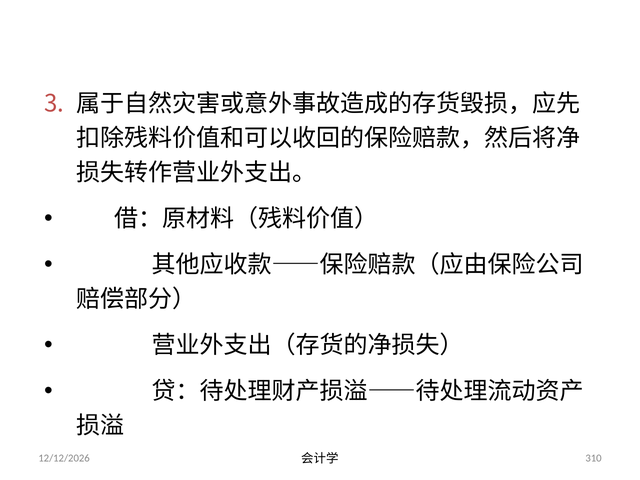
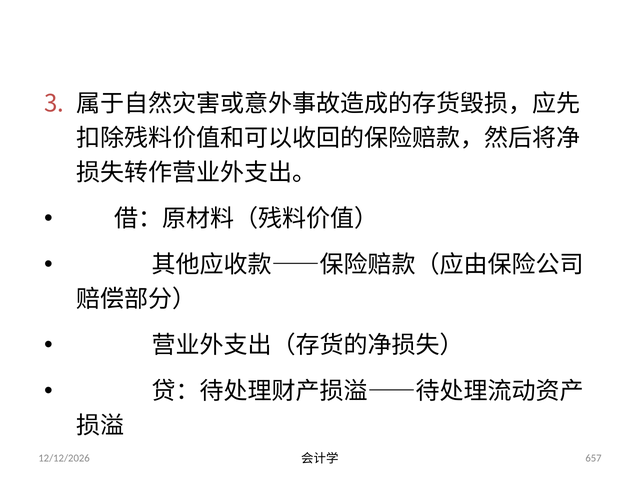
310: 310 -> 657 (593, 458)
